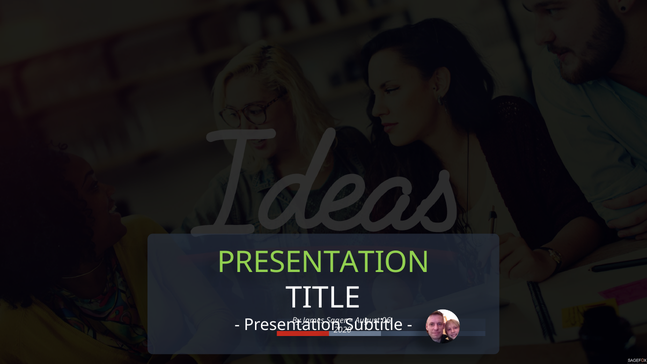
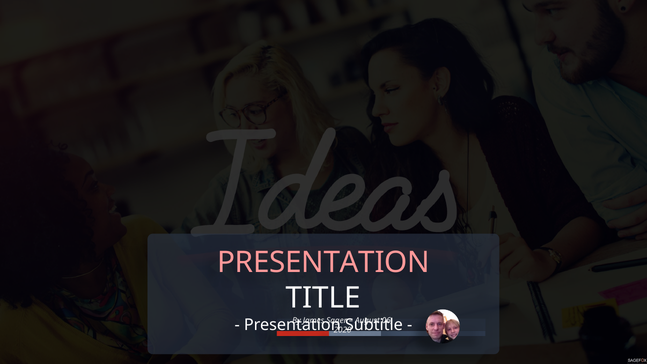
PRESENTATION colour: light green -> pink (324, 263)
